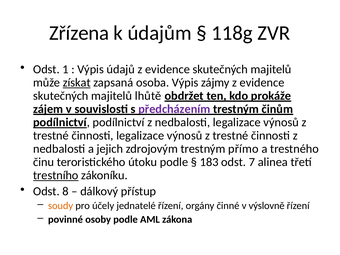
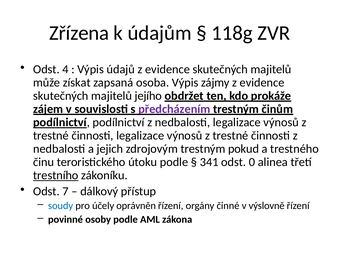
1: 1 -> 4 (65, 69)
získat underline: present -> none (77, 83)
lhůtě: lhůtě -> jejího (148, 96)
přímo: přímo -> pokud (244, 149)
183: 183 -> 341 (209, 162)
7: 7 -> 0 (252, 162)
8: 8 -> 7 (65, 191)
soudy colour: orange -> blue (61, 206)
jednatelé: jednatelé -> oprávněn (136, 206)
